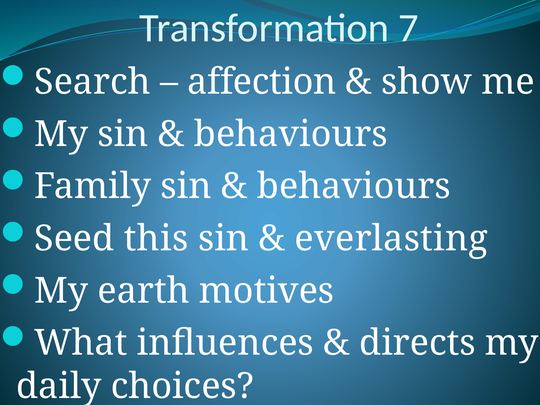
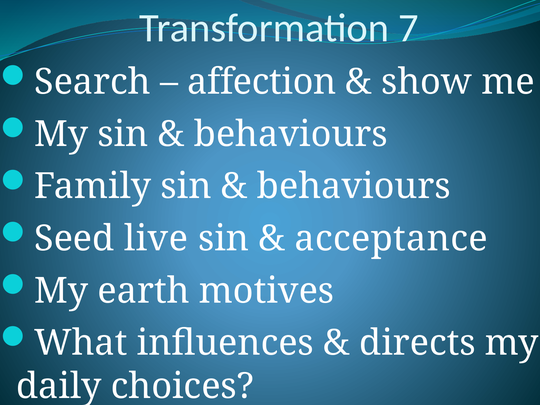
this: this -> live (156, 239)
everlasting: everlasting -> acceptance (391, 239)
